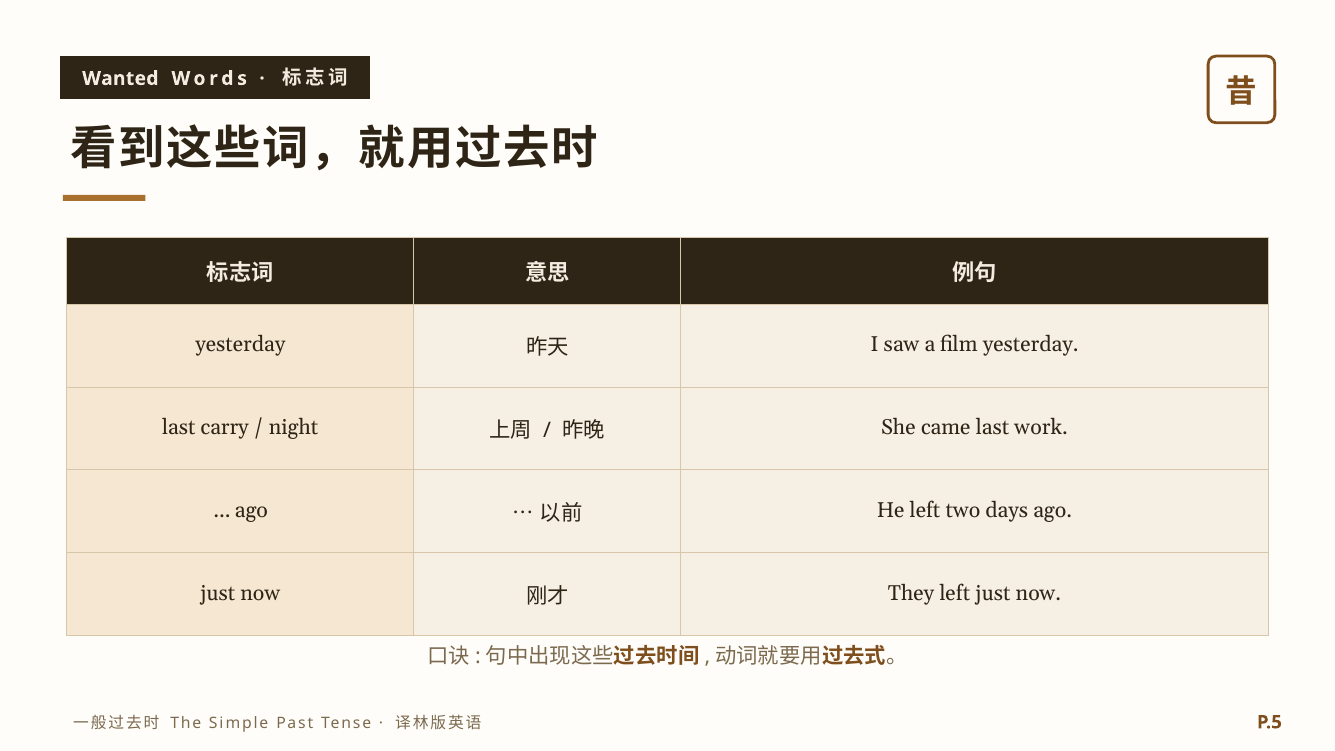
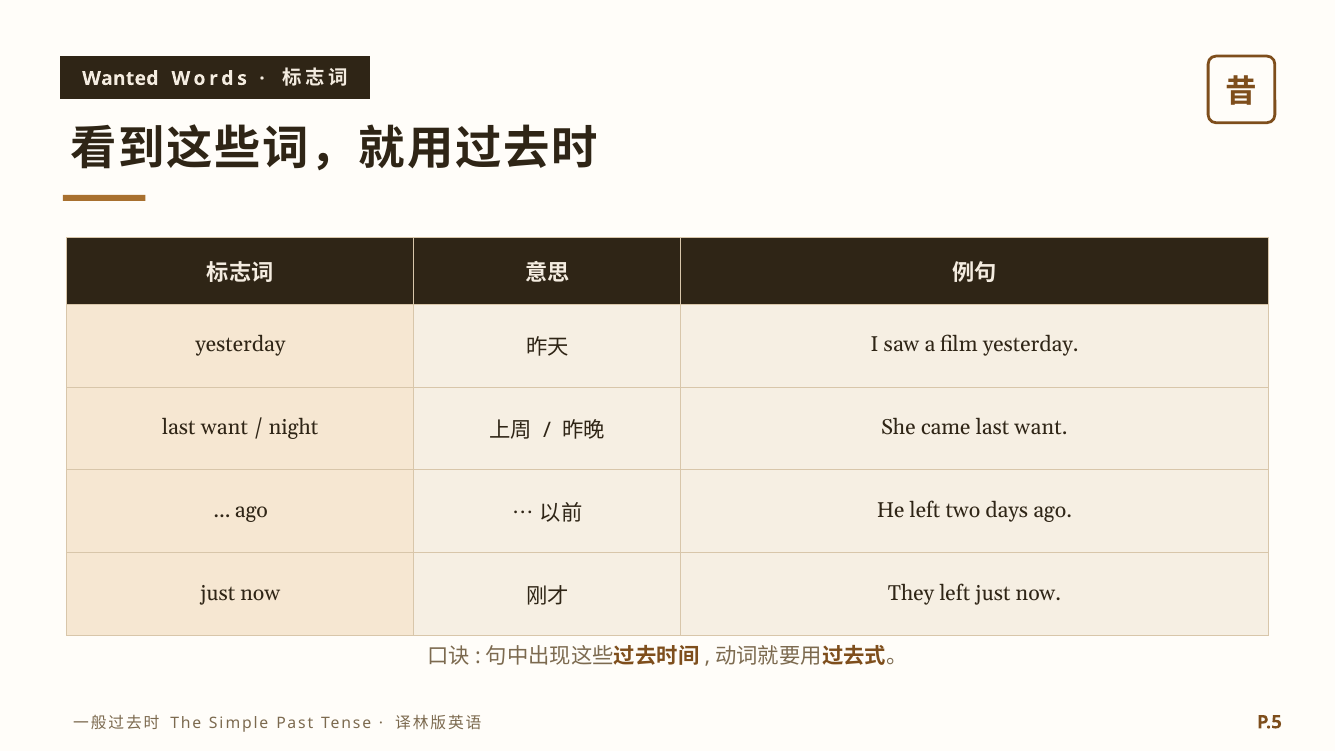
carry: carry -> want (225, 428)
came last work: work -> want (1041, 428)
